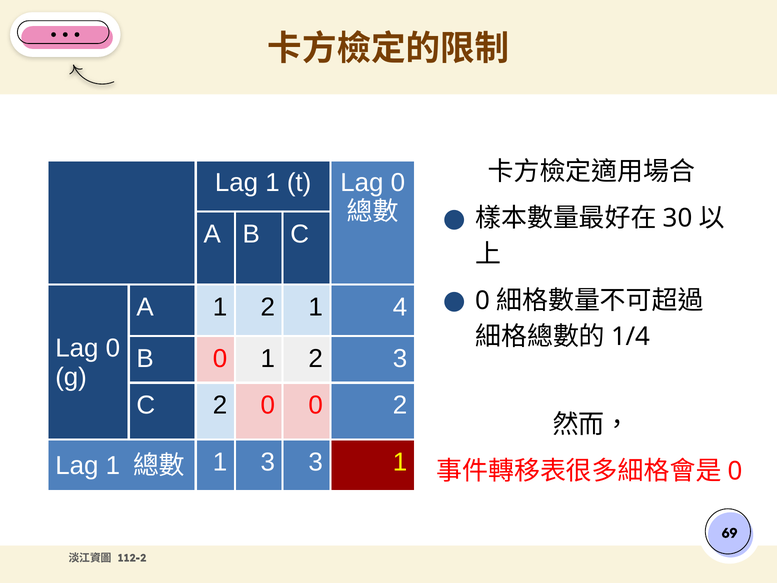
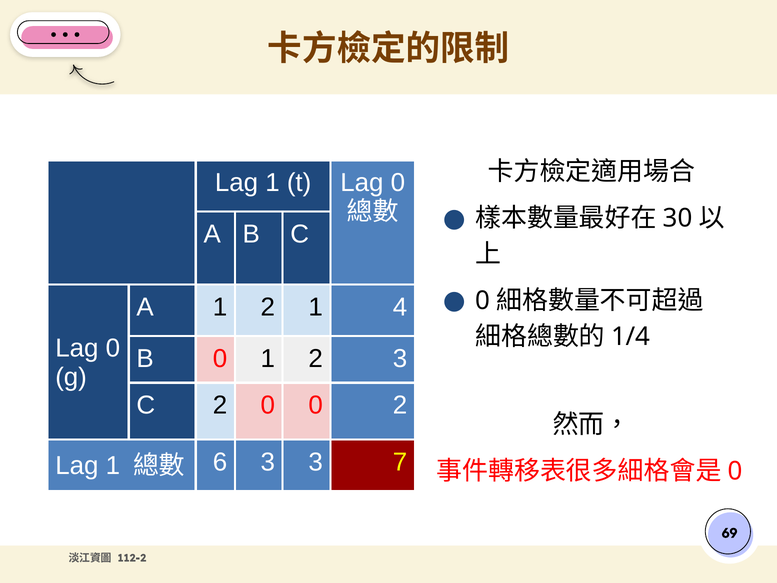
1: 1 -> 6 (220, 462)
3 1: 1 -> 7 (400, 462)
